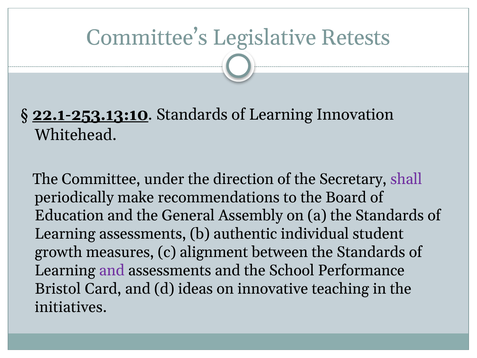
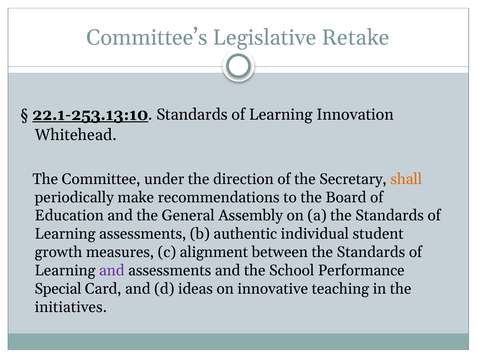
Retests: Retests -> Retake (356, 38)
shall colour: purple -> orange (406, 179)
Bristol: Bristol -> Special (58, 289)
